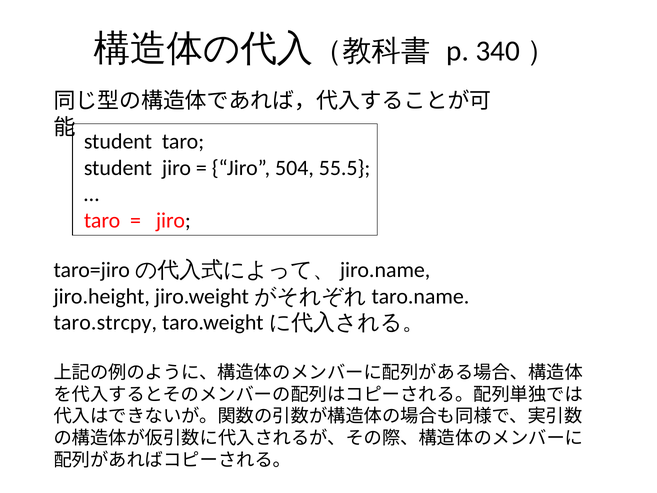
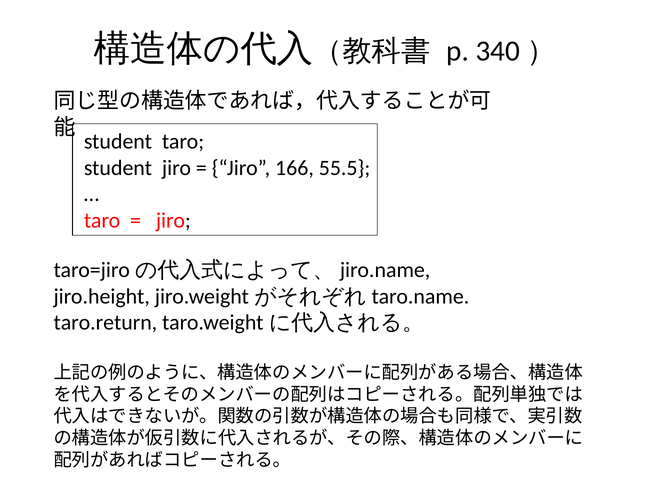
504: 504 -> 166 (294, 168)
taro.strcpy: taro.strcpy -> taro.return (105, 322)
